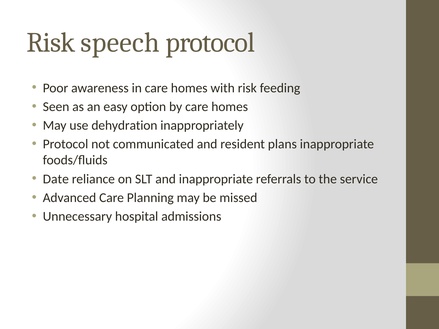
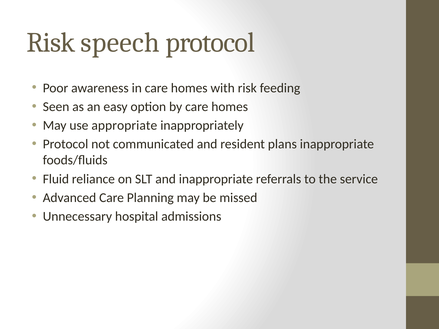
dehydration: dehydration -> appropriate (124, 125)
Date: Date -> Fluid (56, 179)
